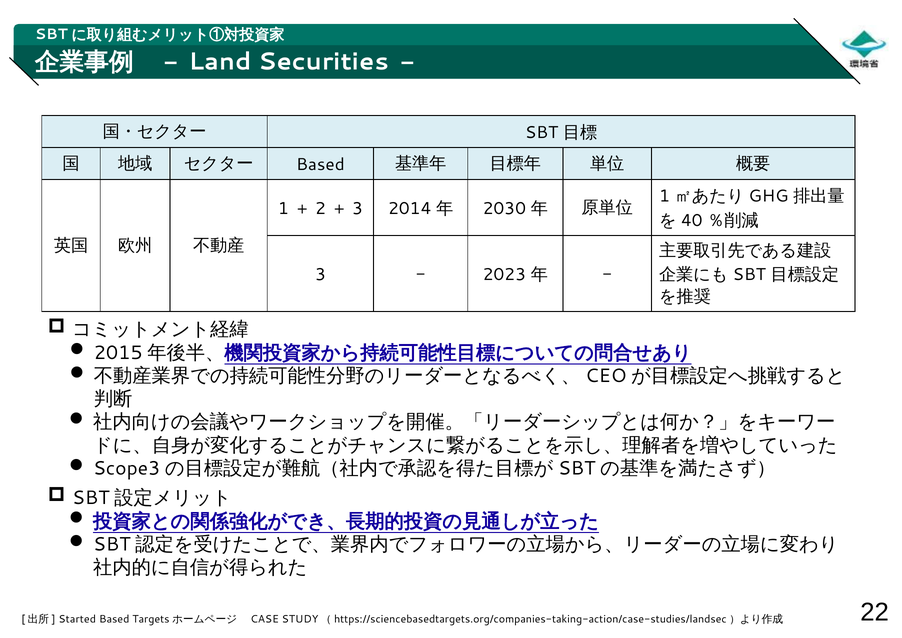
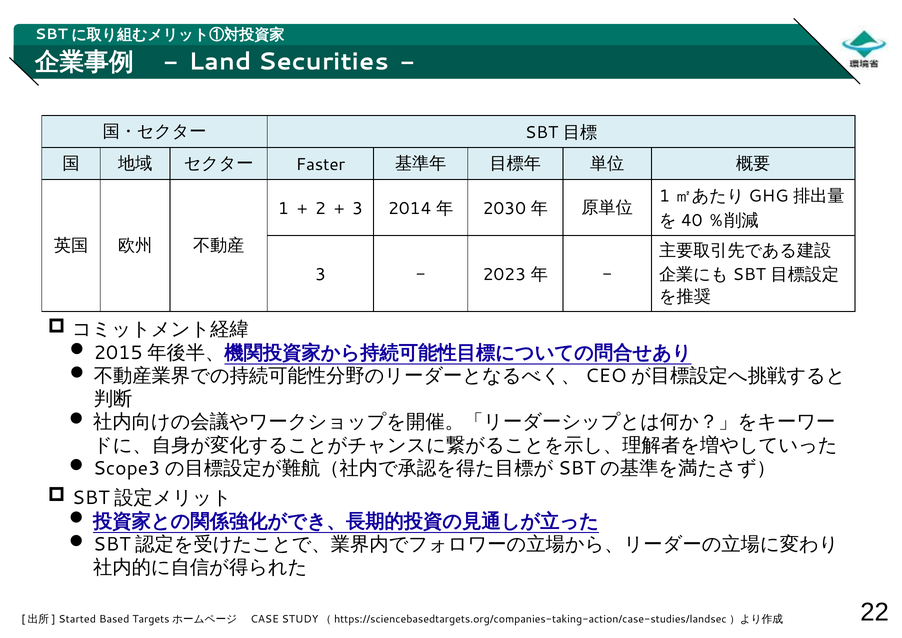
Based: Based -> Faster (320, 164)
